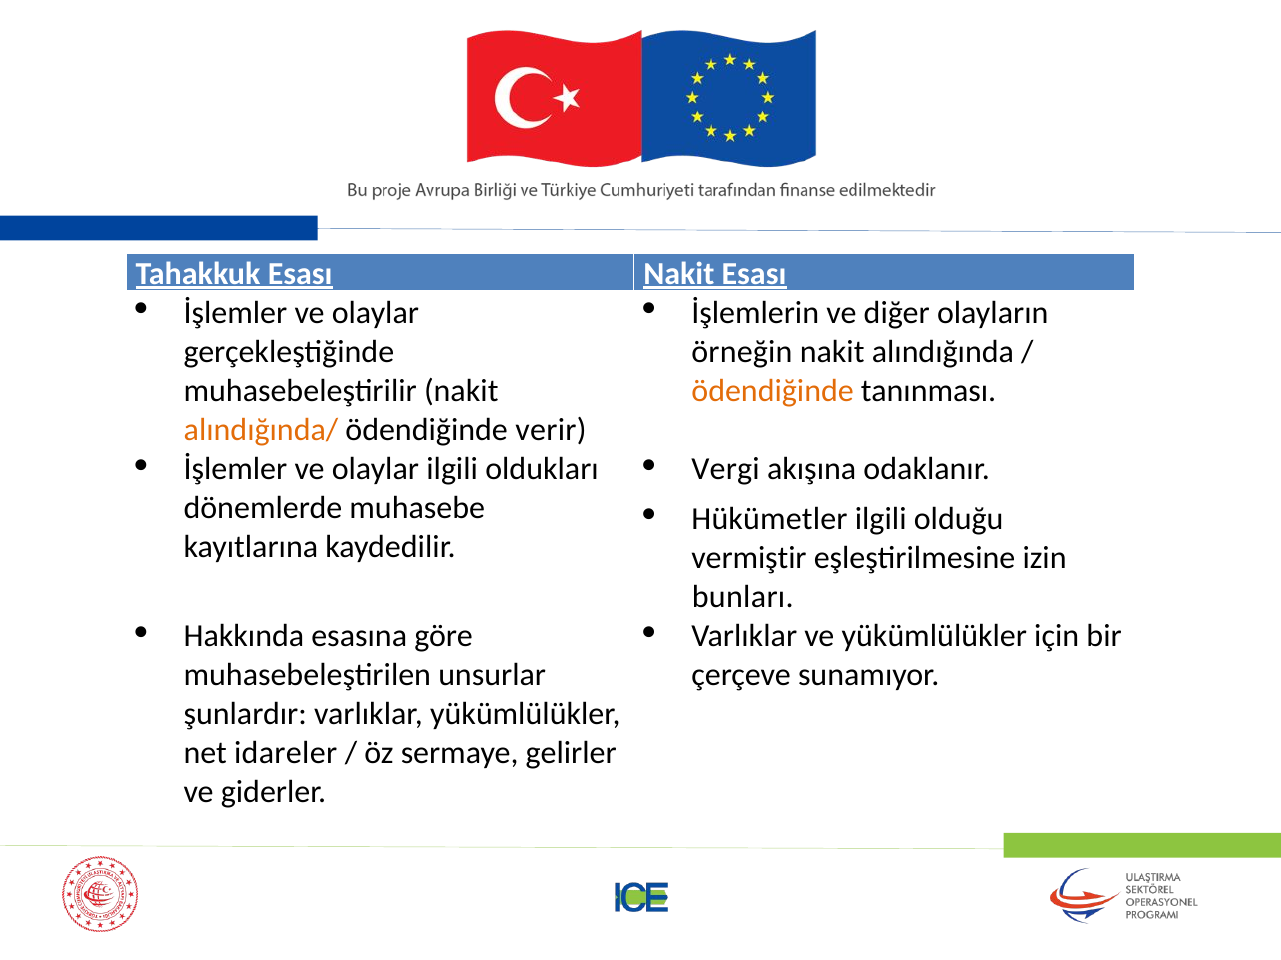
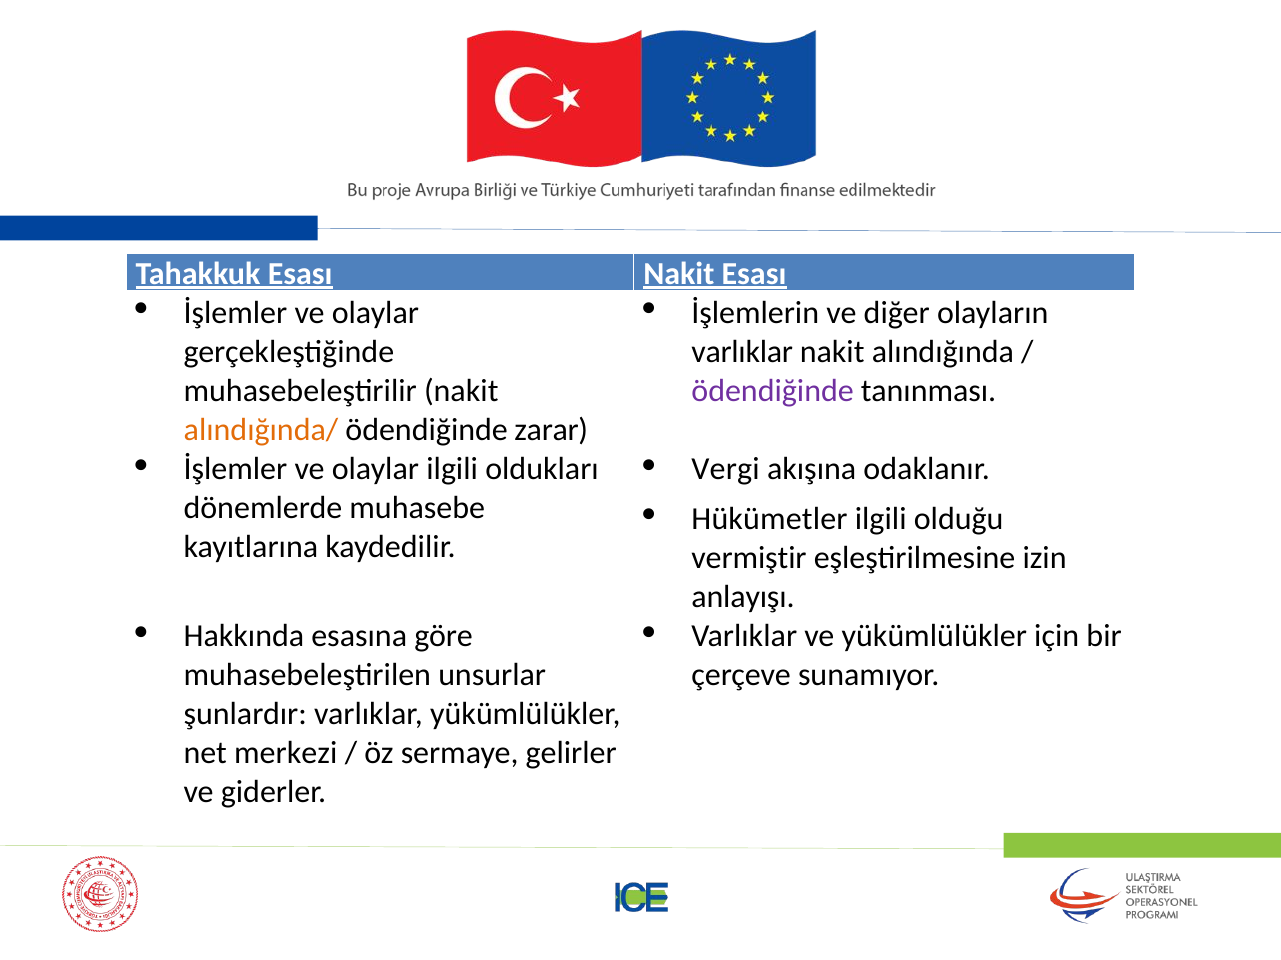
örneğin: örneğin -> varlıklar (742, 352)
ödendiğinde colour: orange -> purple (773, 391)
verir: verir -> zarar (551, 430)
bunları: bunları -> anlayışı (743, 597)
idareler: idareler -> merkezi (286, 754)
